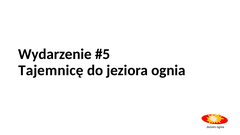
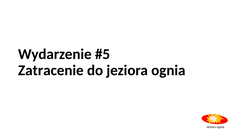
Tajemnicę: Tajemnicę -> Zatracenie (51, 70)
